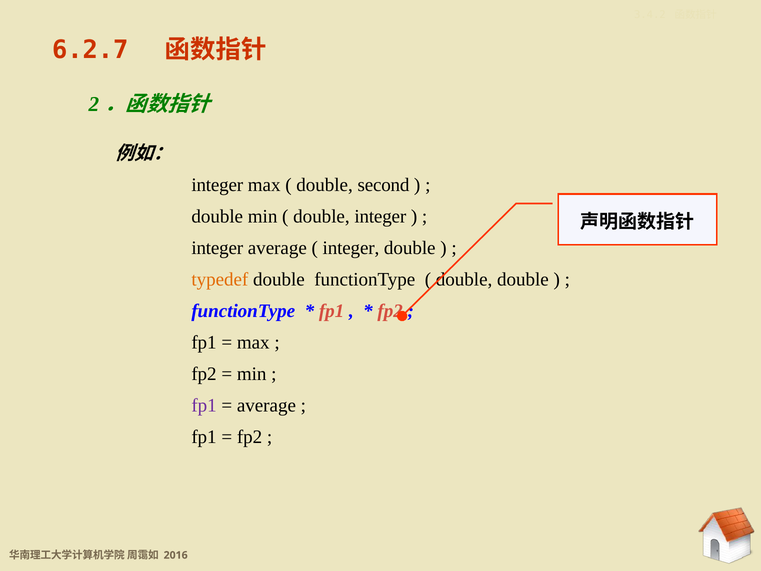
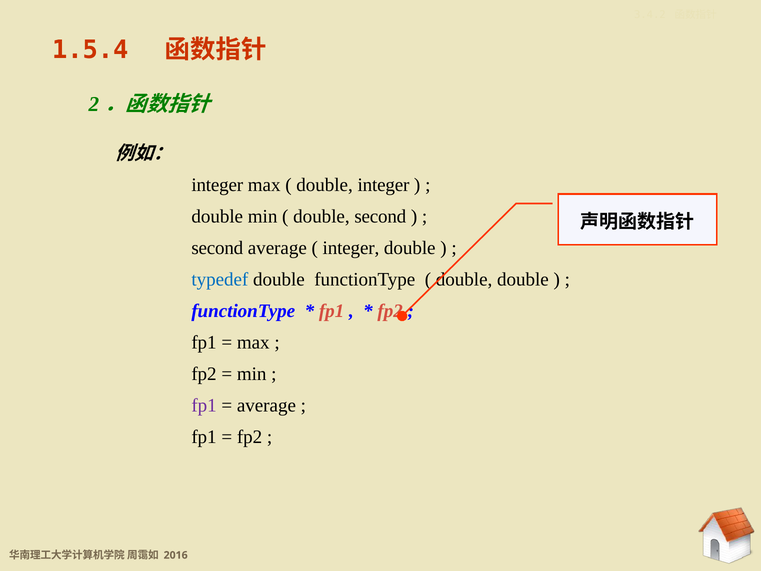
6.2.7: 6.2.7 -> 1.5.4 (90, 50)
double second: second -> integer (383, 185)
double integer: integer -> second (380, 216)
integer: integer -> second (217, 248)
typedef colour: orange -> blue (220, 279)
